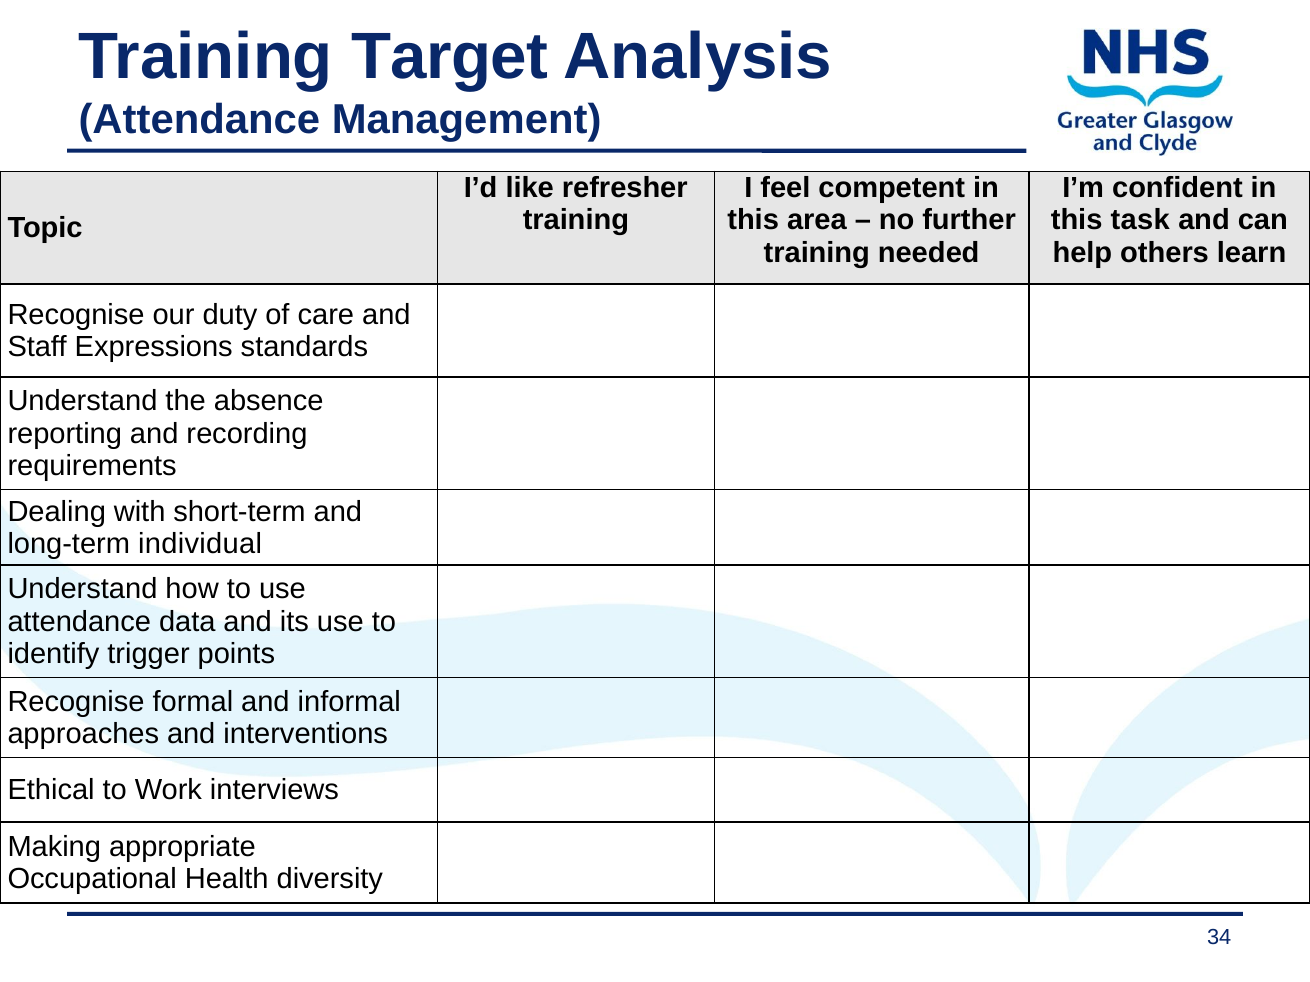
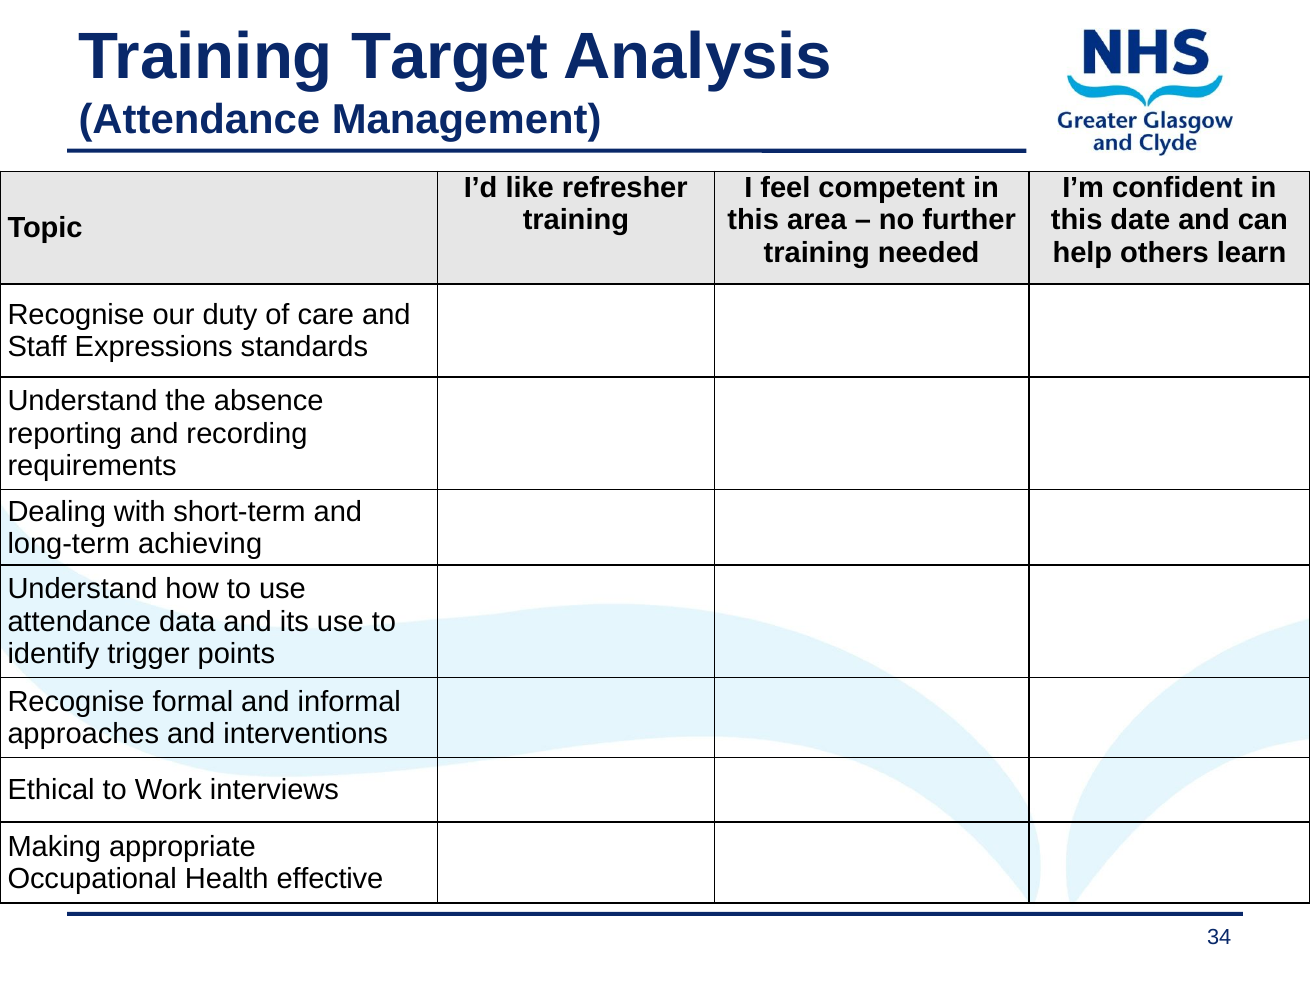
task: task -> date (1140, 220)
individual: individual -> achieving (200, 544)
diversity: diversity -> effective (330, 880)
